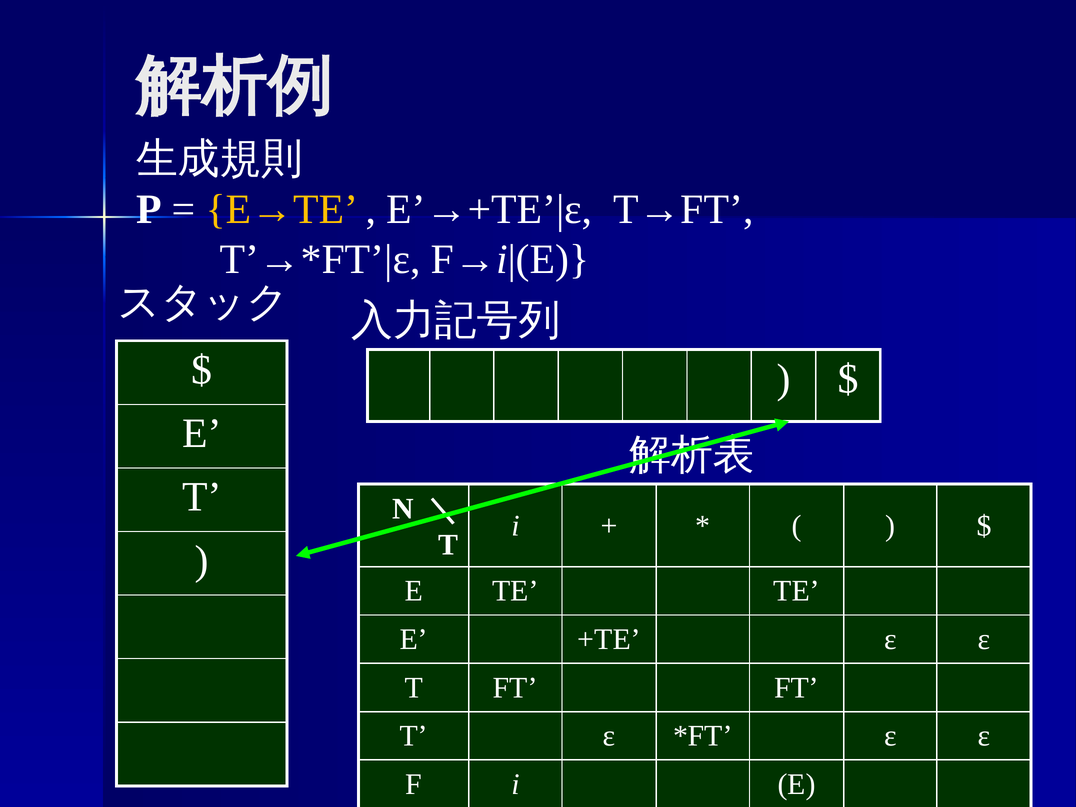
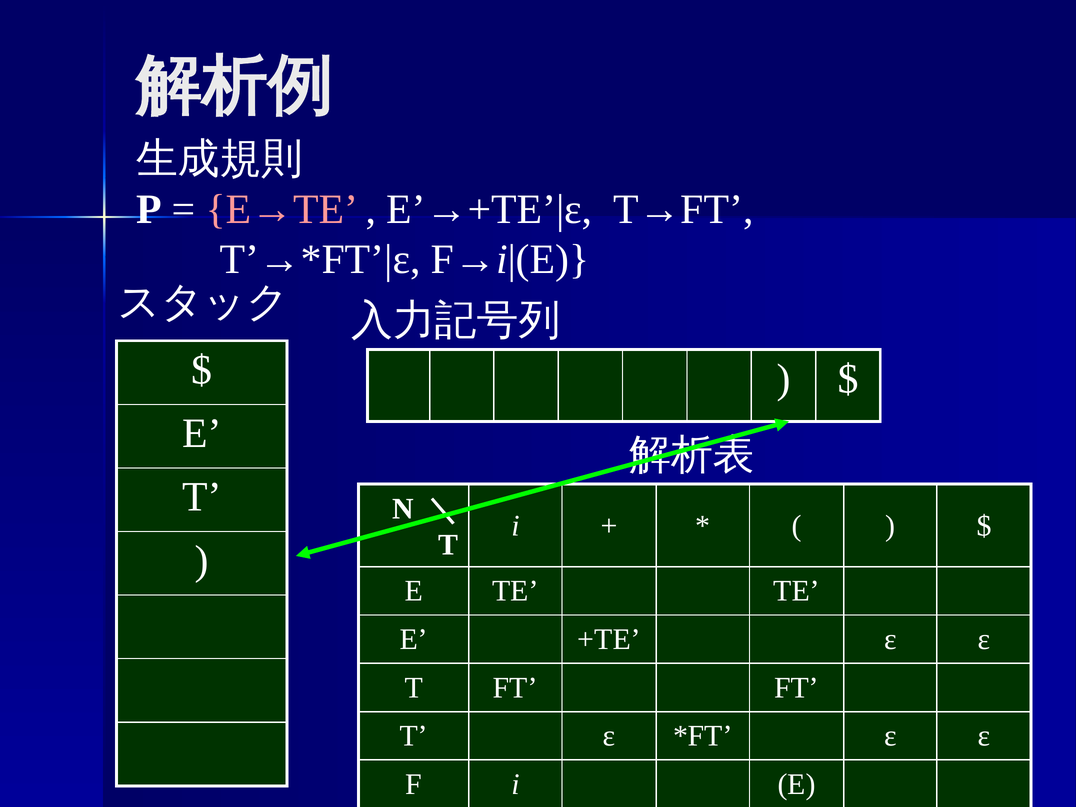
E→TE colour: yellow -> pink (282, 209)
